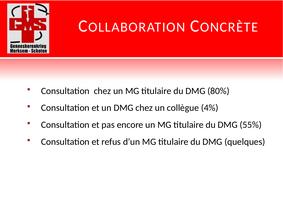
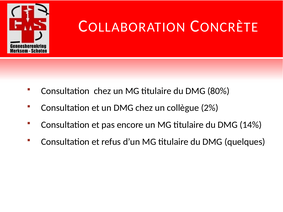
4%: 4% -> 2% (210, 108)
55%: 55% -> 14% (251, 125)
